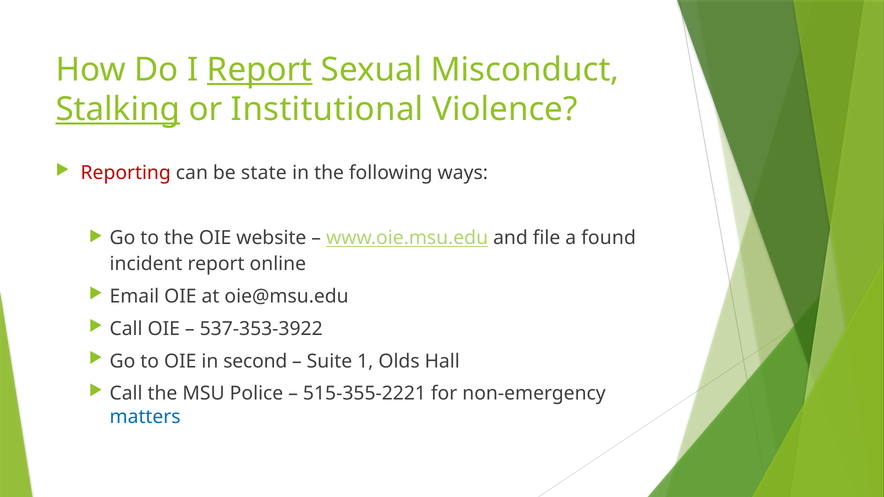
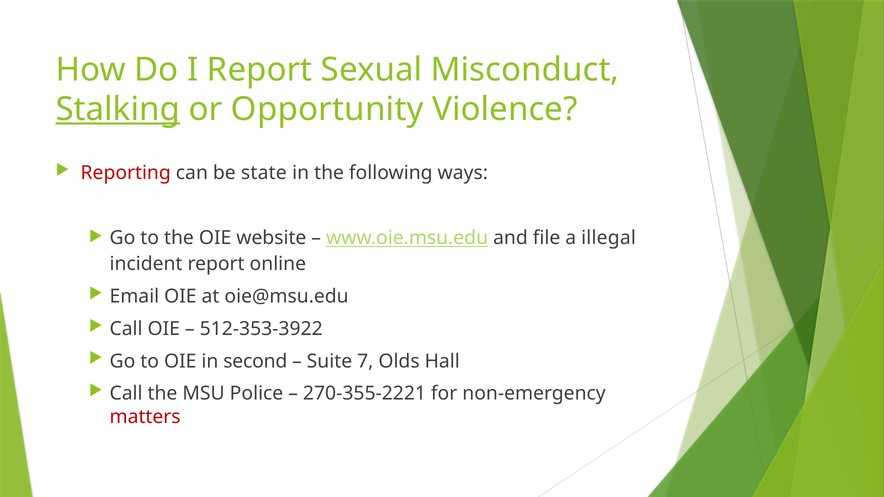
Report underline: present -> none (260, 70)
Institutional: Institutional -> Opportunity (327, 109)
found: found -> illegal (609, 238)
537-353-3922: 537-353-3922 -> 512-353-3922 (261, 329)
1: 1 -> 7 (365, 361)
515-355-2221: 515-355-2221 -> 270-355-2221 (365, 394)
matters colour: blue -> red (145, 417)
